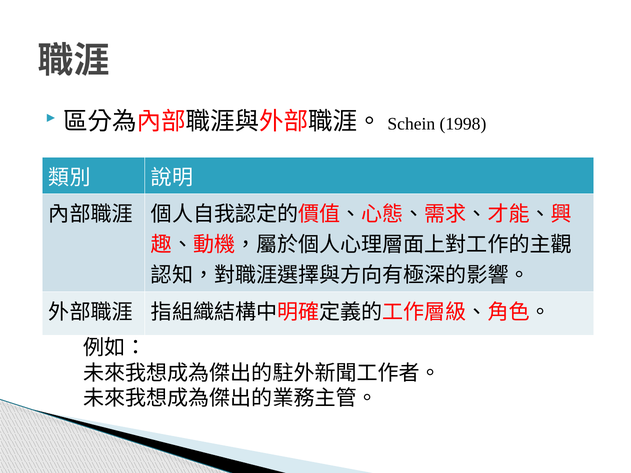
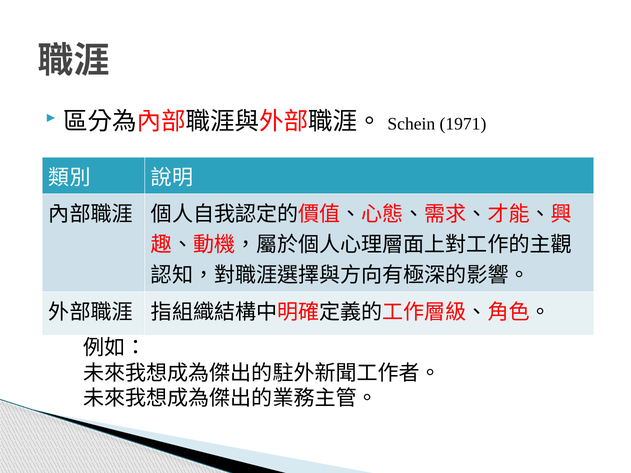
1998: 1998 -> 1971 (463, 124)
